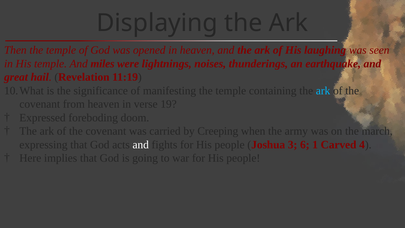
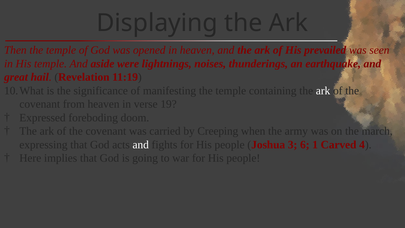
laughing: laughing -> prevailed (325, 50)
miles: miles -> aside (102, 64)
ark colour: light blue -> white (323, 91)
